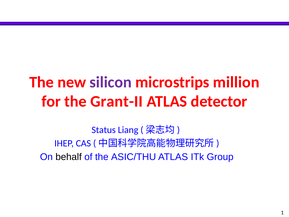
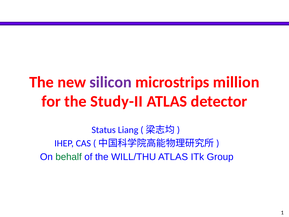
Grant-II: Grant-II -> Study-II (117, 101)
behalf colour: black -> green (69, 157)
ASIC/THU: ASIC/THU -> WILL/THU (134, 157)
